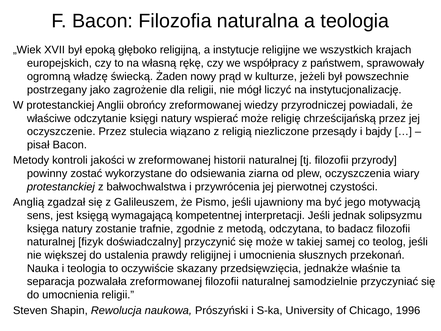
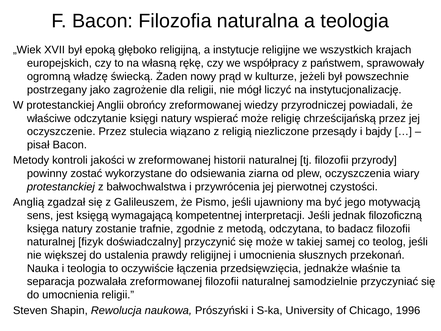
solipsyzmu: solipsyzmu -> filozoficzną (395, 215)
skazany: skazany -> łączenia (197, 268)
